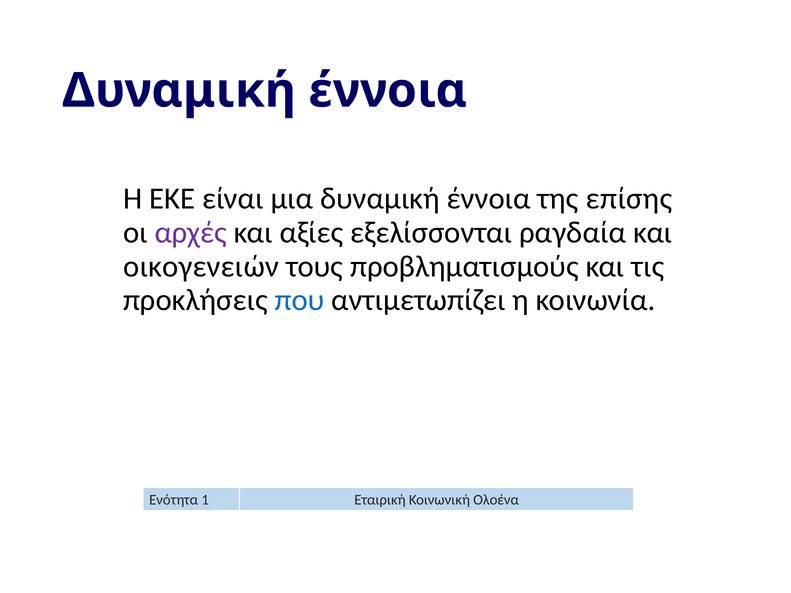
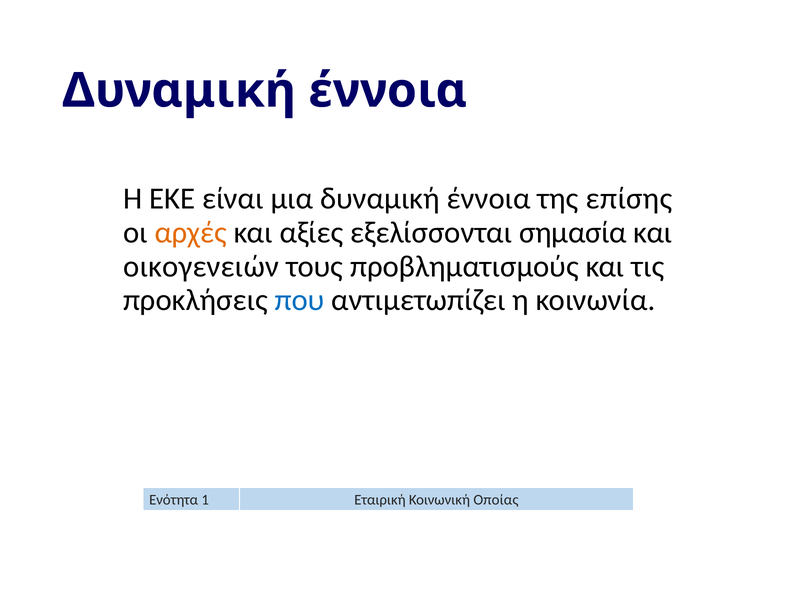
αρχές colour: purple -> orange (191, 233)
ραγδαία: ραγδαία -> σημασία (573, 233)
Ολοένα: Ολοένα -> Οποίας (496, 500)
